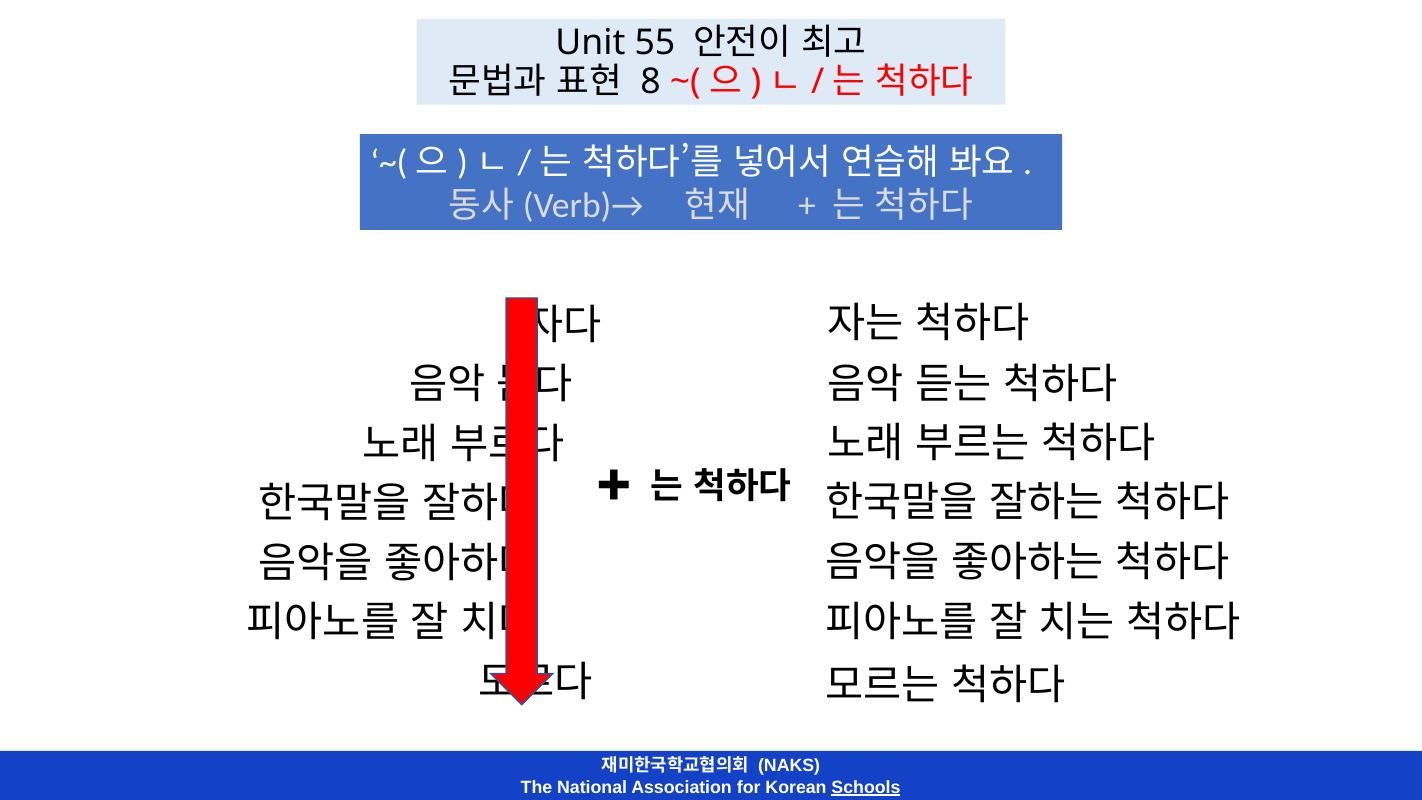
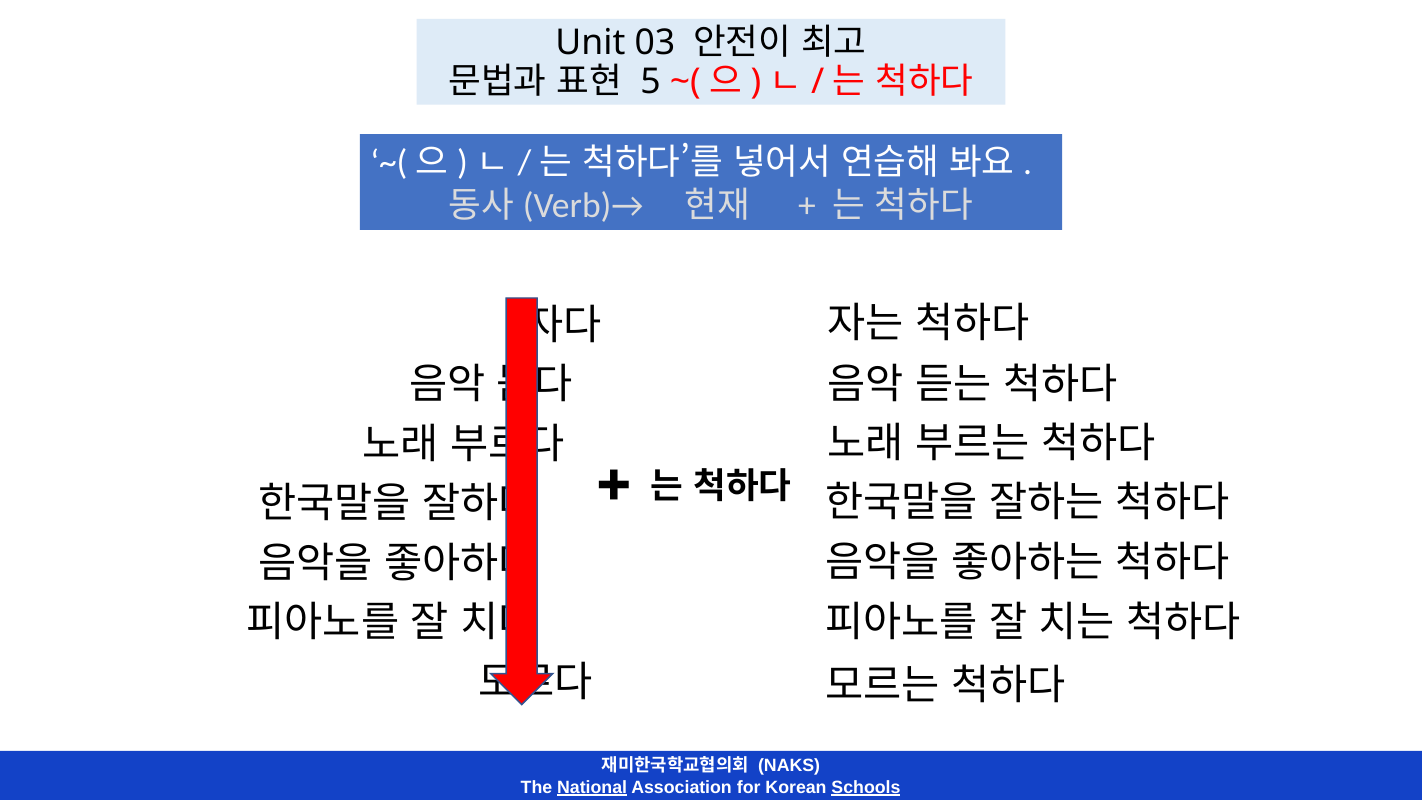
55: 55 -> 03 (655, 43)
8: 8 -> 5 (651, 81)
National underline: none -> present (592, 787)
